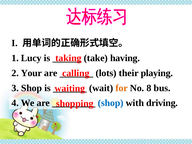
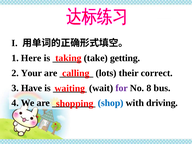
Lucy: Lucy -> Here (31, 58)
having: having -> getting (125, 58)
playing: playing -> correct (157, 73)
3 Shop: Shop -> Have (32, 88)
for colour: orange -> purple (122, 88)
